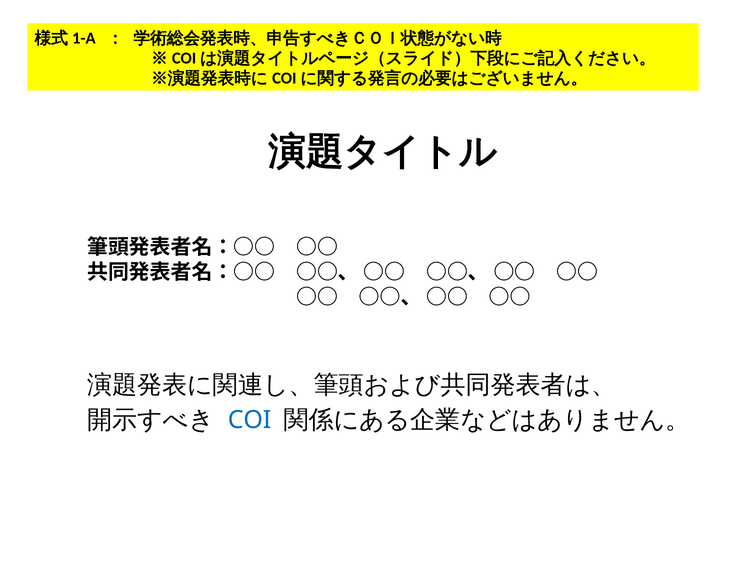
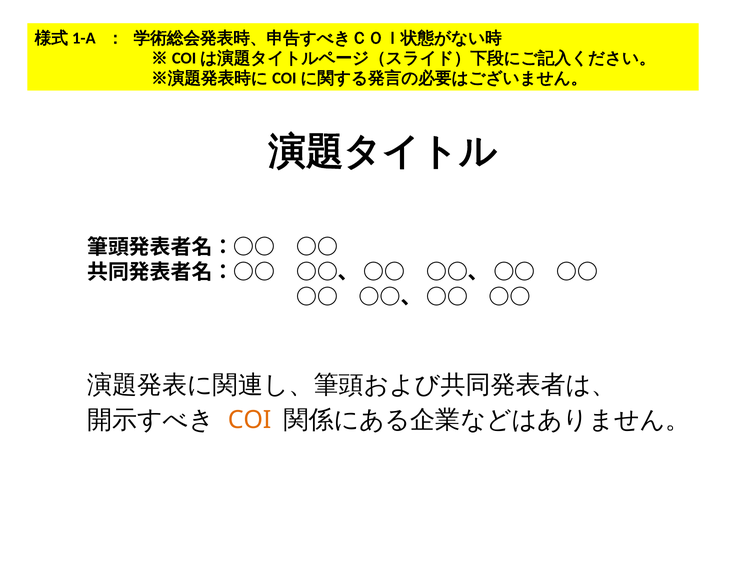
COI colour: blue -> orange (249, 420)
